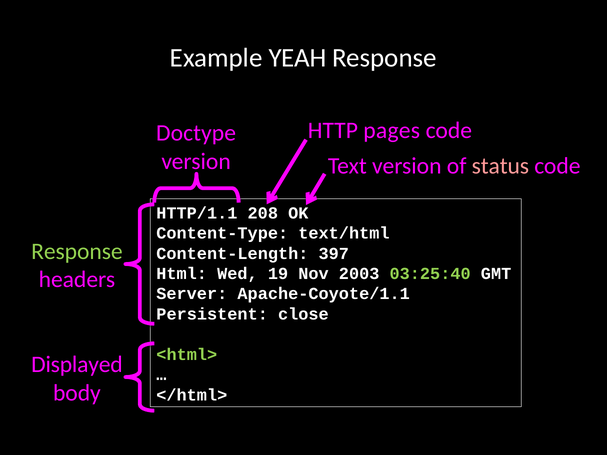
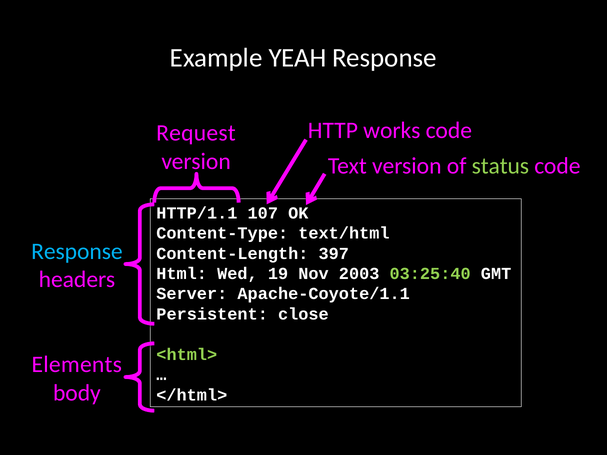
pages: pages -> works (392, 131)
Doctype: Doctype -> Request (196, 133)
status colour: pink -> light green (500, 166)
208: 208 -> 107 (263, 213)
Response colour: light green -> light blue (77, 251)
Displayed: Displayed -> Elements (77, 365)
